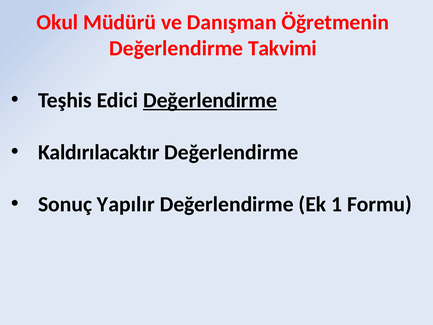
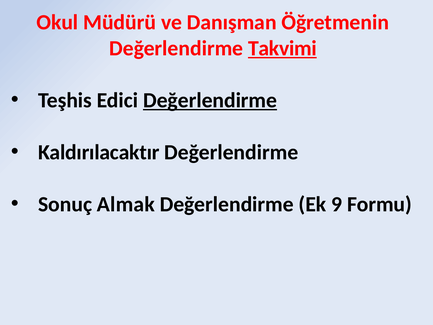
Takvimi underline: none -> present (282, 48)
Yapılır: Yapılır -> Almak (126, 204)
1: 1 -> 9 (337, 204)
